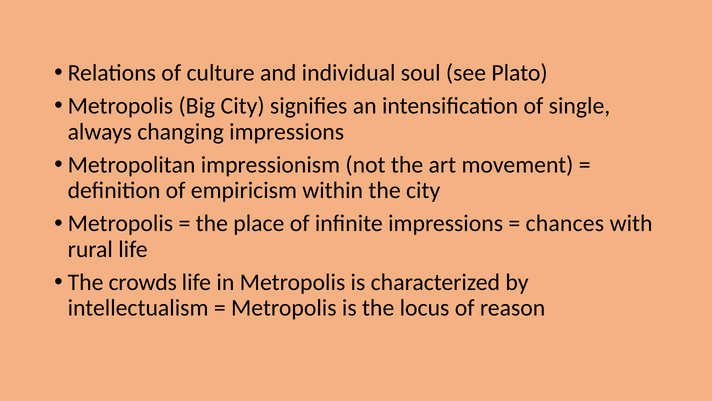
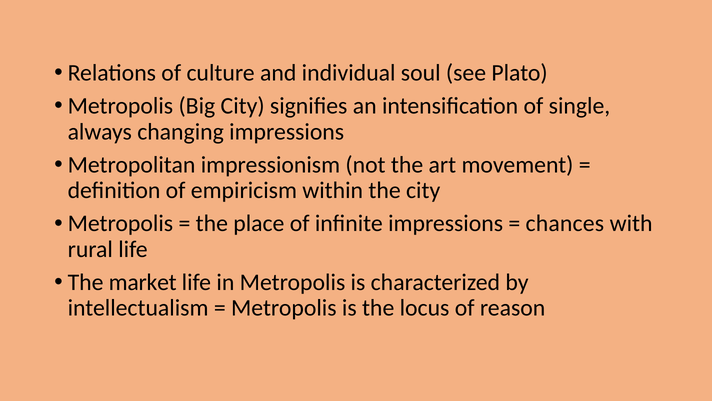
crowds: crowds -> market (143, 282)
